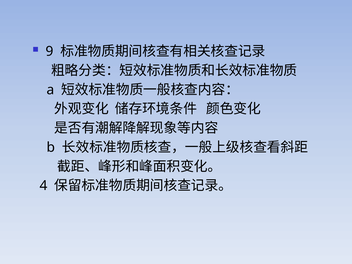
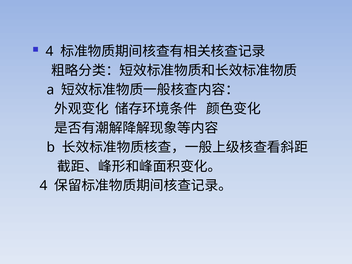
9: 9 -> 4 (50, 51)
